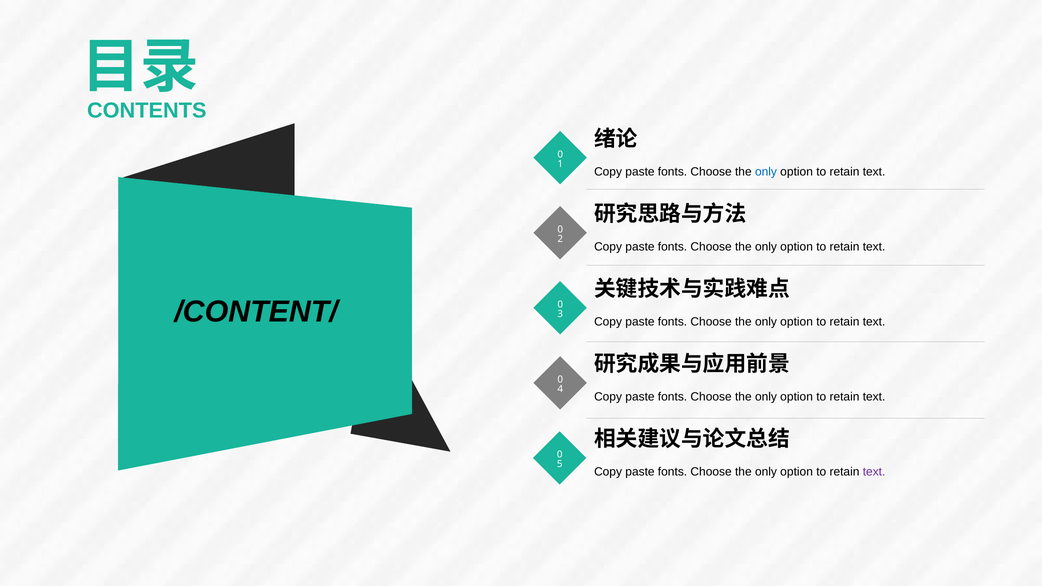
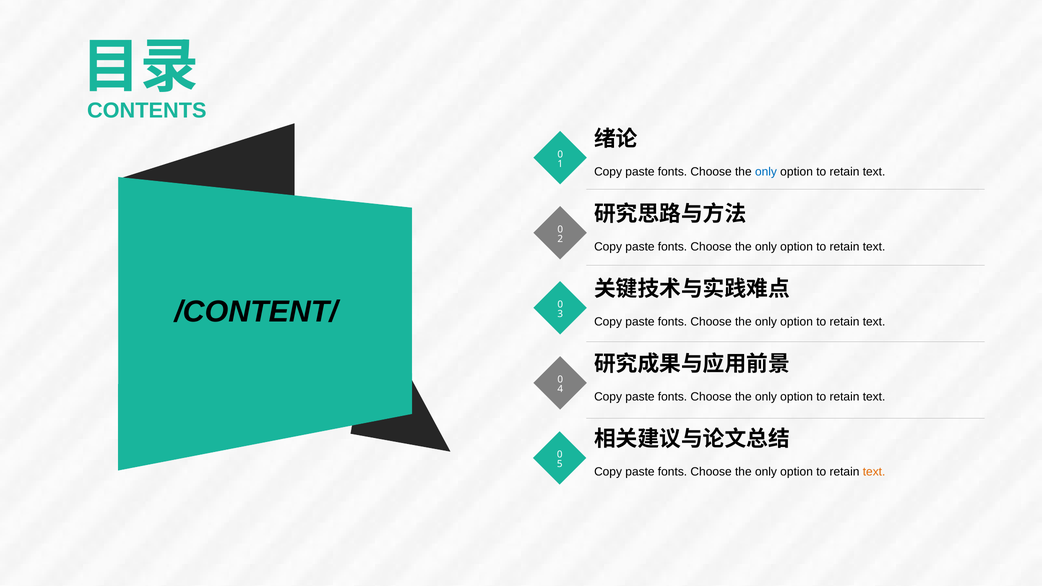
text colour: purple -> orange (874, 472)
